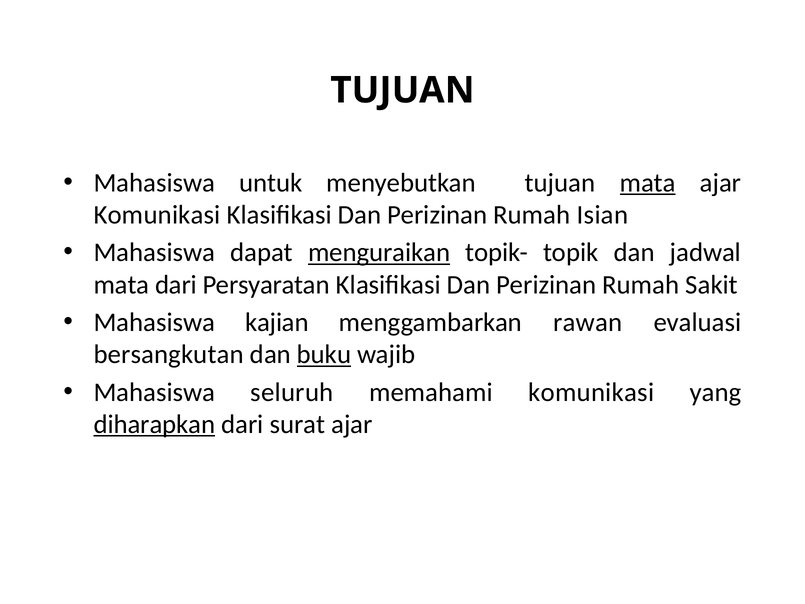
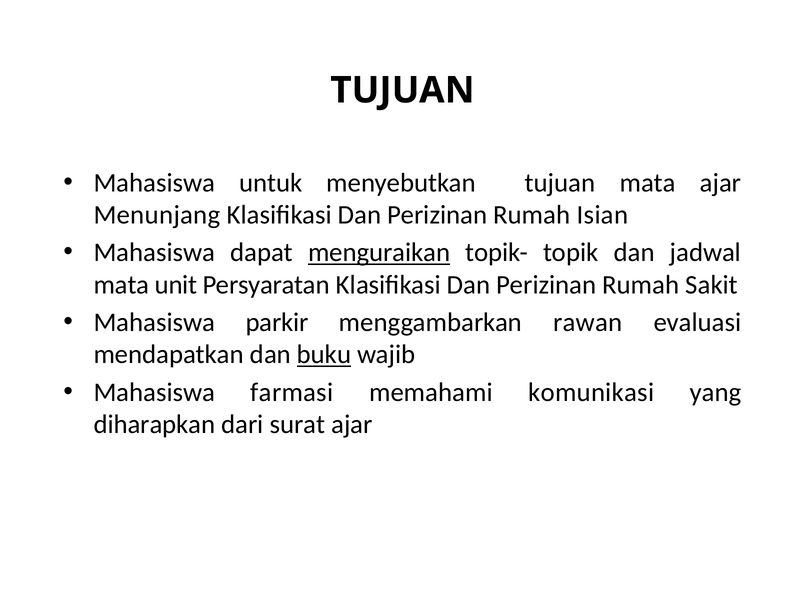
mata underline: present -> none (648, 183)
Komunikasi: Komunikasi -> Menunjang (157, 215)
mata dari: dari -> unit (176, 285)
kajian: kajian -> parkir (277, 322)
bersangkutan: bersangkutan -> mendapatkan (169, 354)
seluruh: seluruh -> farmasi (292, 392)
diharapkan underline: present -> none (154, 424)
